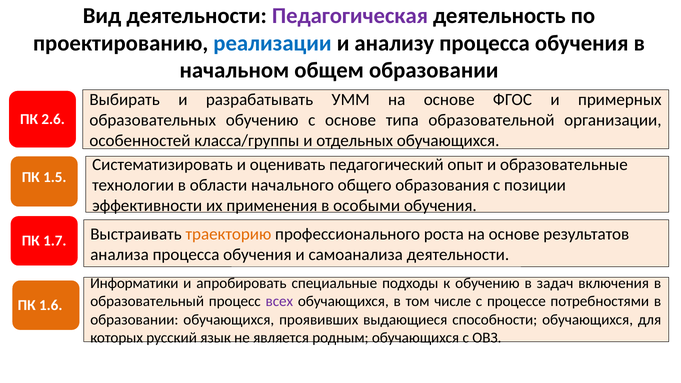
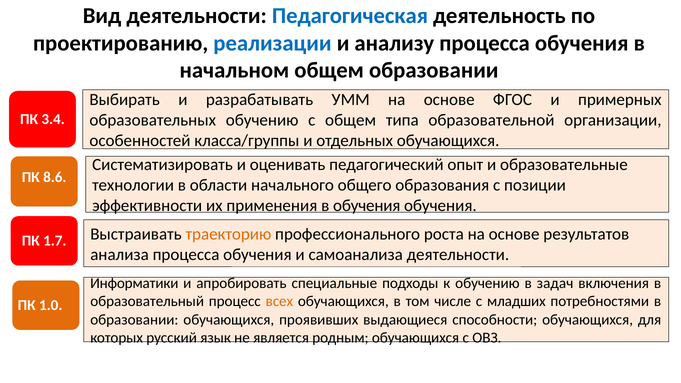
Педагогическая colour: purple -> blue (350, 16)
2.6: 2.6 -> 3.4 (53, 119)
с основе: основе -> общем (351, 120)
1.5: 1.5 -> 8.6 (55, 177)
в особыми: особыми -> обучения (367, 206)
всех colour: purple -> orange (279, 301)
процессе: процессе -> младших (516, 301)
1.6: 1.6 -> 1.0 (51, 305)
